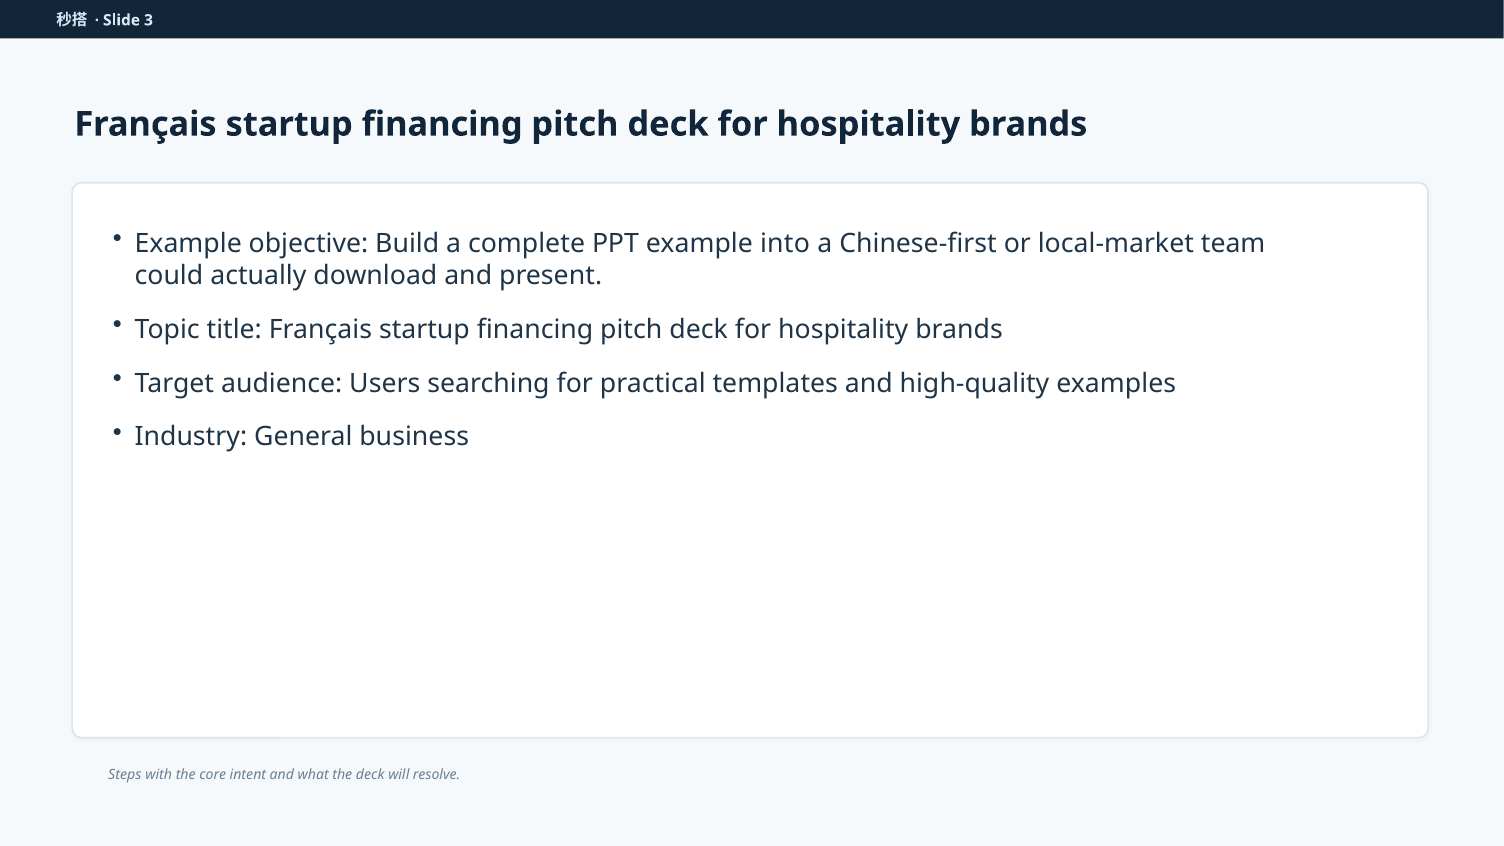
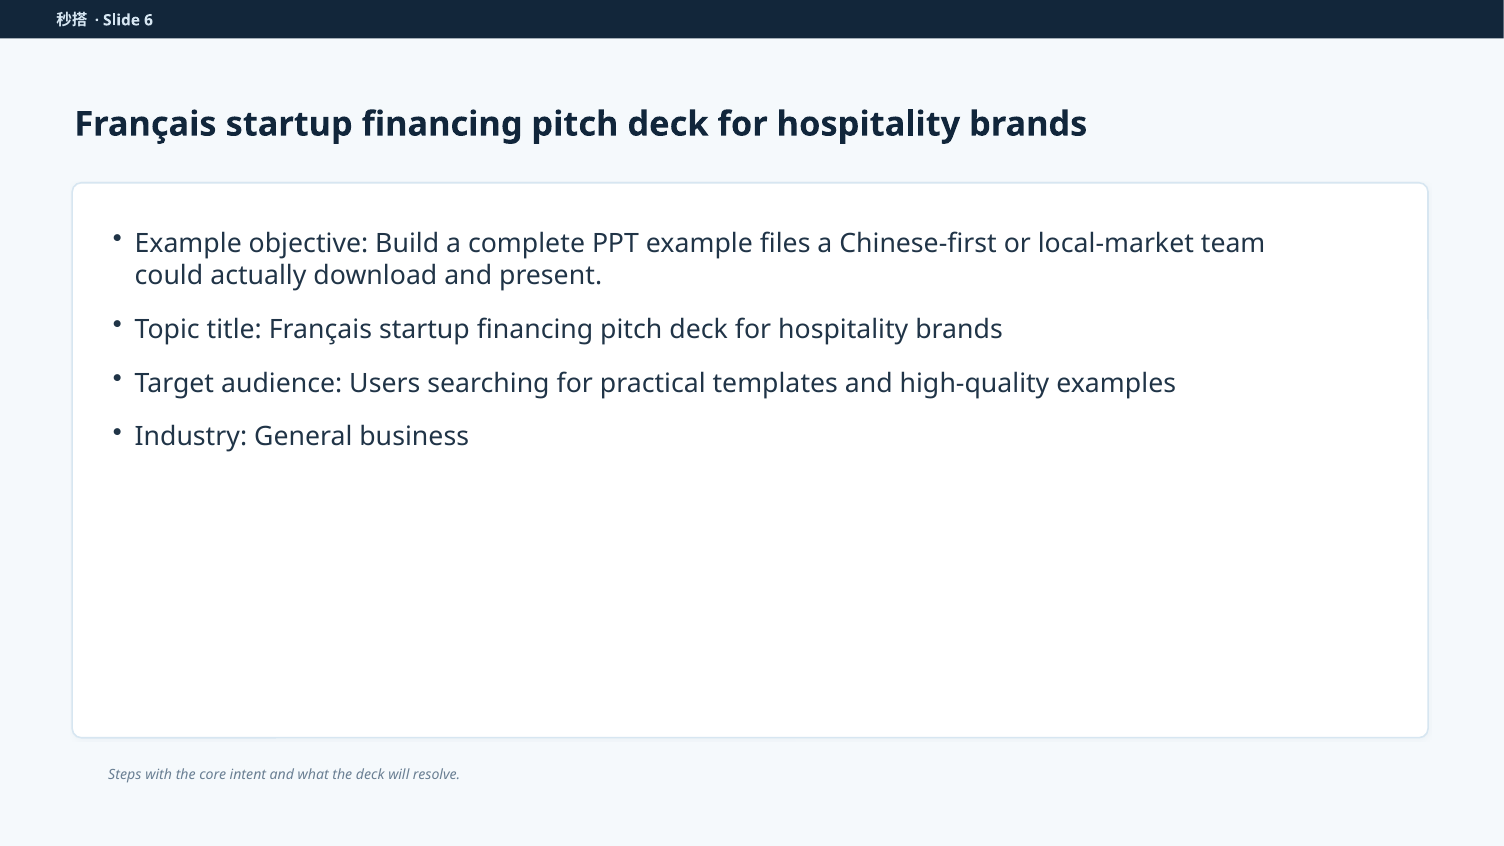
3: 3 -> 6 (149, 20)
into: into -> files (785, 243)
